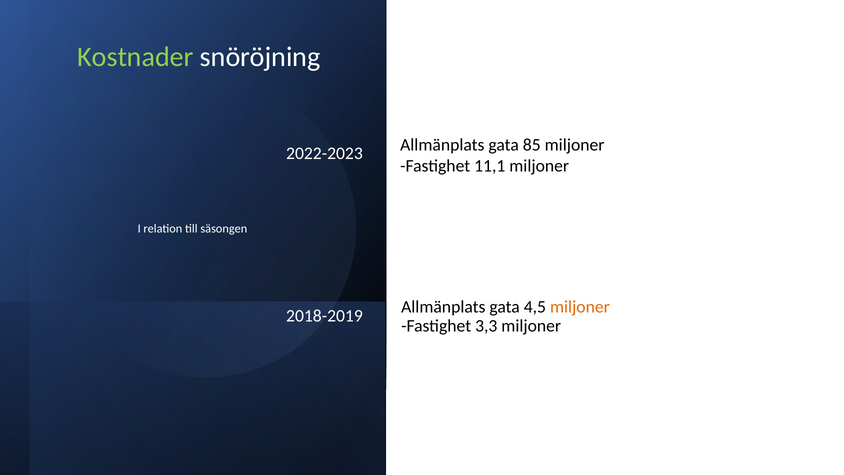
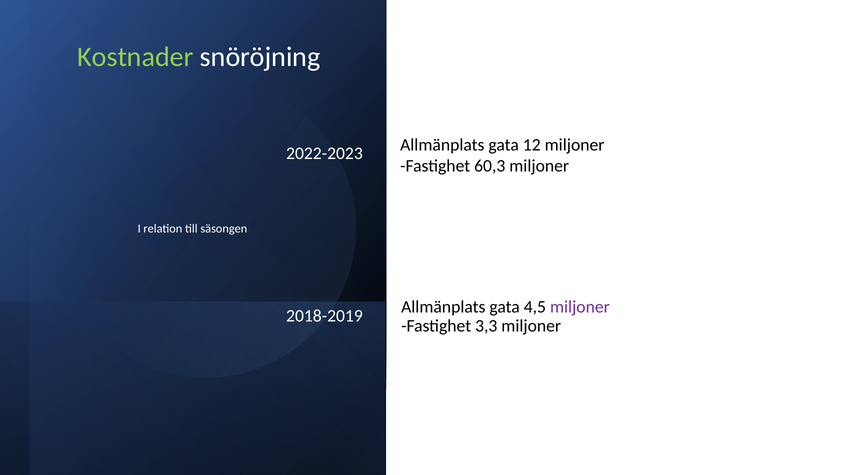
85: 85 -> 12 (532, 145)
11,1: 11,1 -> 60,3 (490, 166)
miljoner colour: orange -> purple (580, 307)
